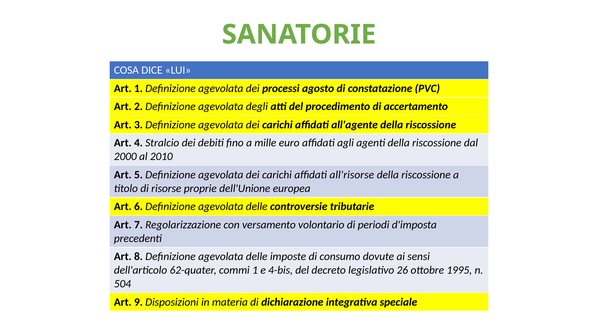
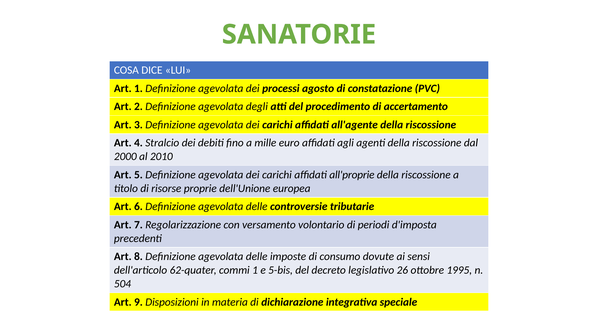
all'risorse: all'risorse -> all'proprie (352, 175)
4-bis: 4-bis -> 5-bis (281, 271)
